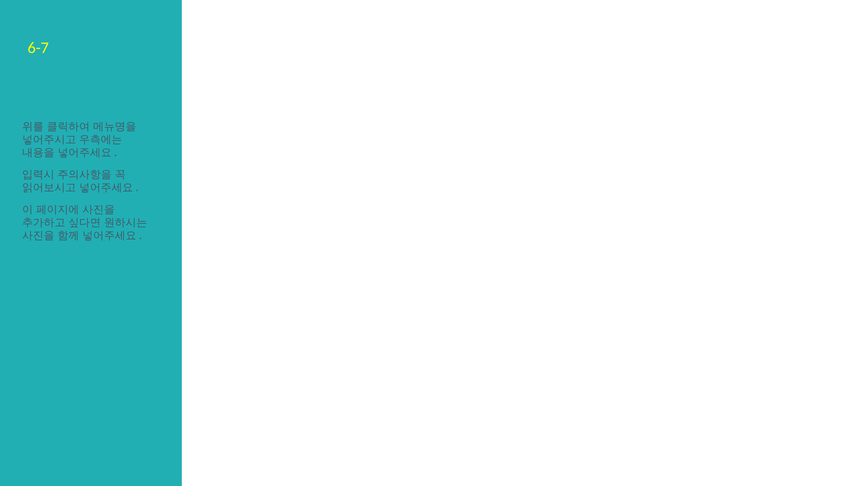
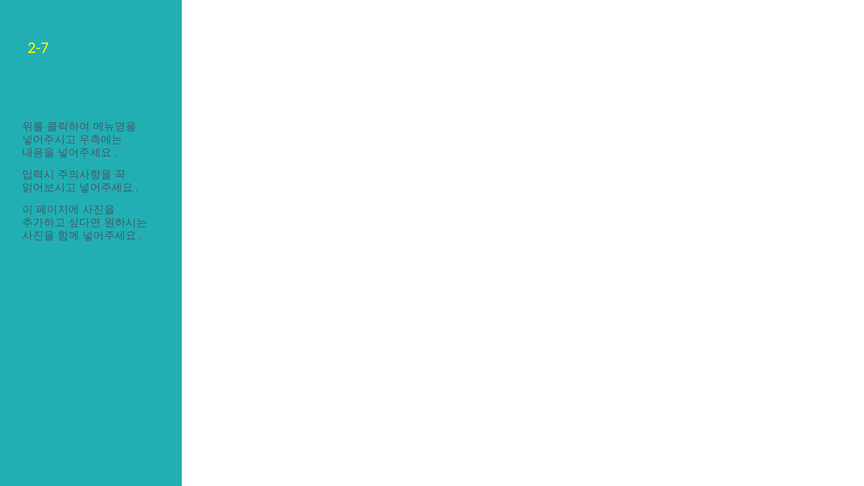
6-7: 6-7 -> 2-7 (38, 48)
